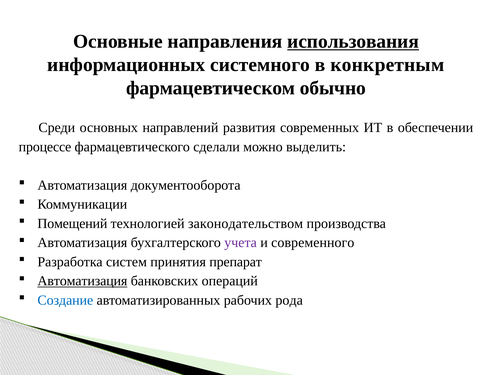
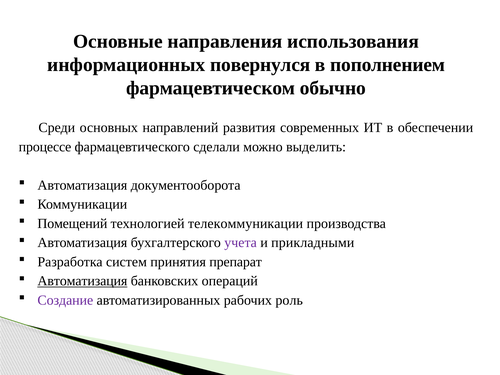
использования underline: present -> none (353, 41)
системного: системного -> повернулся (260, 65)
конкретным: конкретным -> пополнением (388, 65)
законодательством: законодательством -> телекоммуникации (246, 224)
современного: современного -> прикладными (313, 243)
Создание colour: blue -> purple (65, 300)
рода: рода -> роль (289, 300)
